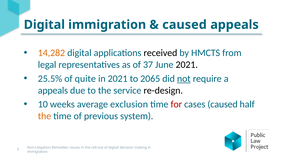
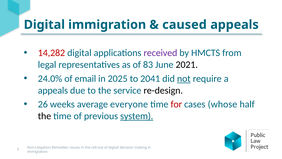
14,282 colour: orange -> red (51, 53)
received colour: black -> purple (160, 53)
37: 37 -> 83 (148, 65)
25.5%: 25.5% -> 24.0% (50, 78)
quite: quite -> email (85, 78)
in 2021: 2021 -> 2025 (118, 78)
2065: 2065 -> 2041 (150, 78)
10: 10 -> 26 (43, 104)
exclusion: exclusion -> everyone (129, 104)
cases caused: caused -> whose (222, 104)
the colour: orange -> black (44, 116)
system underline: none -> present (137, 116)
